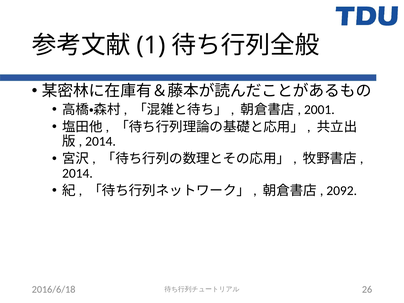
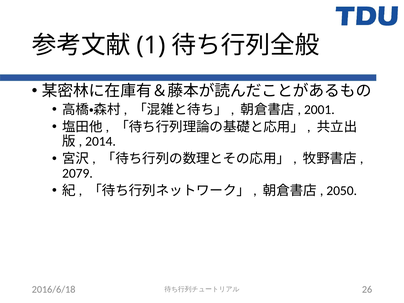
2014: 2014 -> 2079 (77, 173)
2092: 2092 -> 2050 (342, 191)
